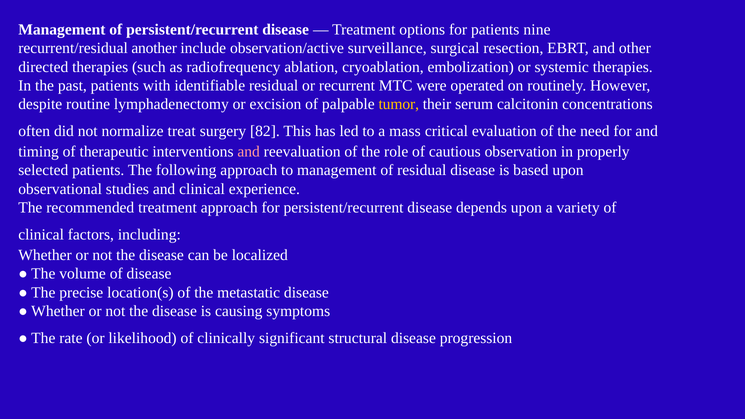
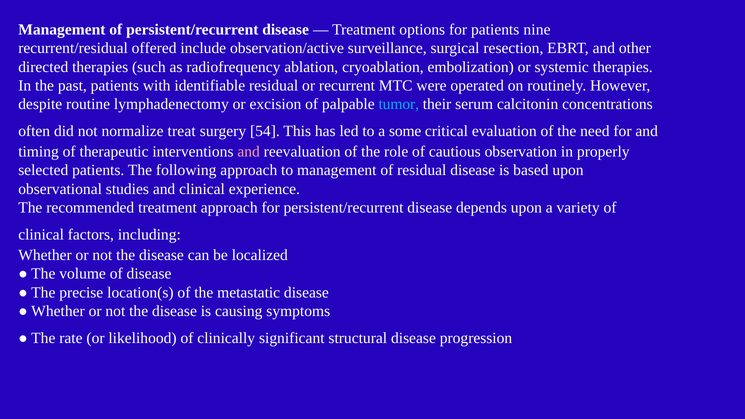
another: another -> offered (154, 48)
tumor colour: yellow -> light blue (399, 104)
82: 82 -> 54 (265, 131)
mass: mass -> some (405, 131)
